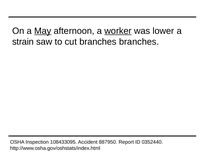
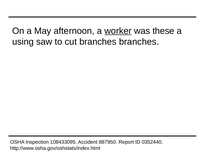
May underline: present -> none (43, 31)
lower: lower -> these (163, 31)
strain: strain -> using (23, 42)
